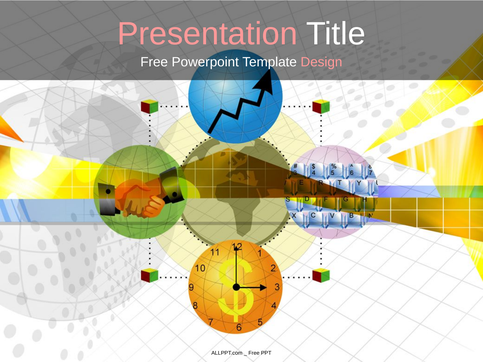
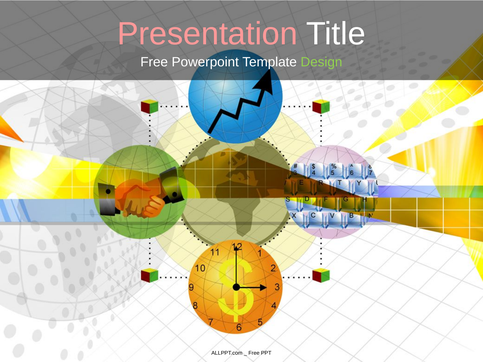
Design colour: pink -> light green (321, 62)
